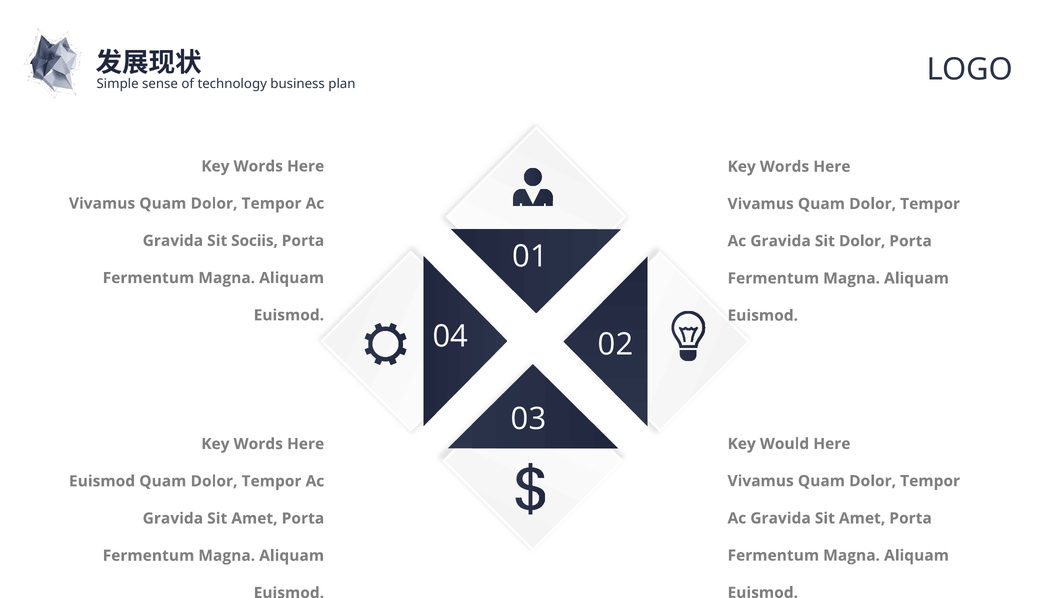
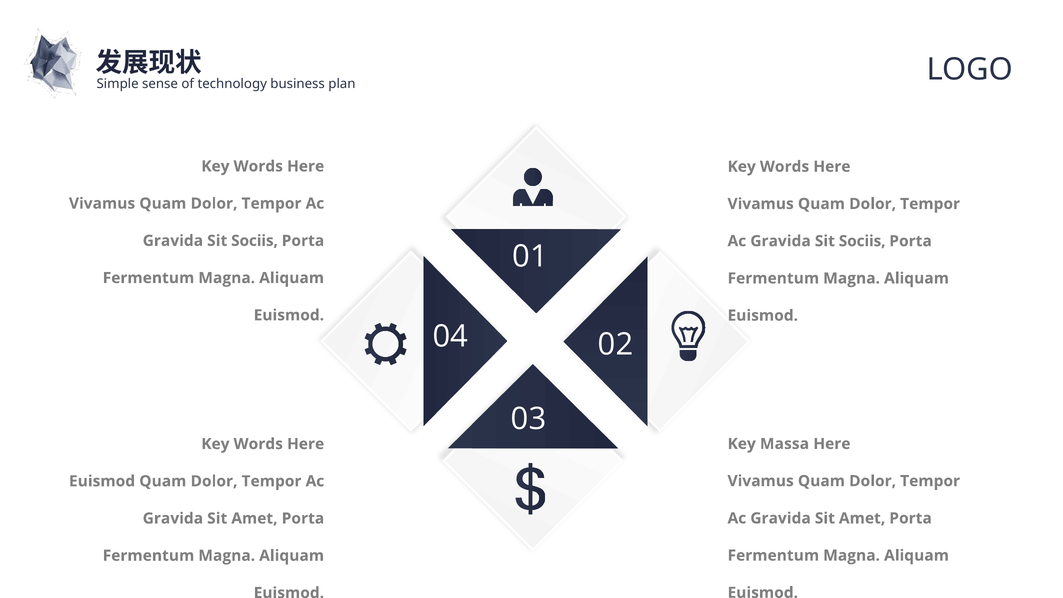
Dolor: Dolor -> Sociis (862, 241)
Would: Would -> Massa (784, 444)
